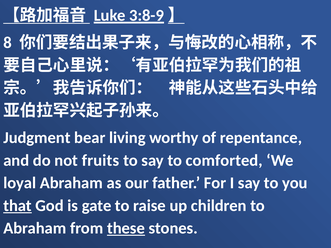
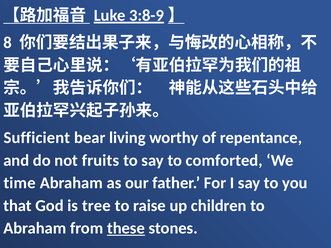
Judgment: Judgment -> Sufficient (37, 138)
loyal: loyal -> time (20, 183)
that underline: present -> none (18, 206)
gate: gate -> tree (96, 206)
